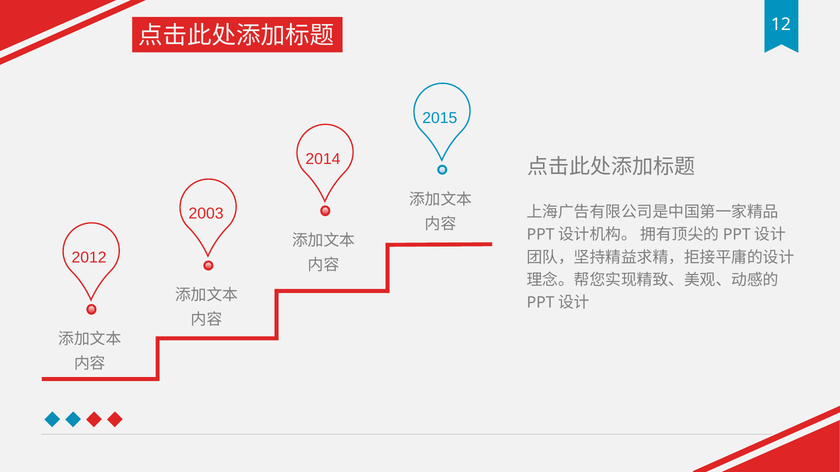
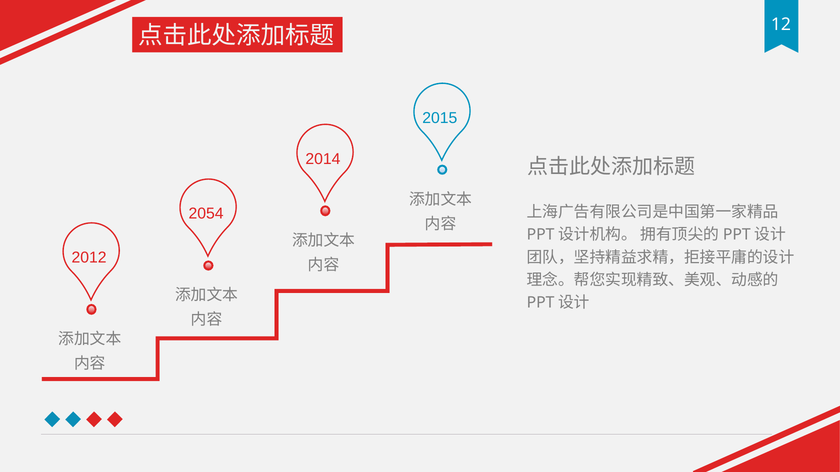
2003: 2003 -> 2054 (206, 214)
